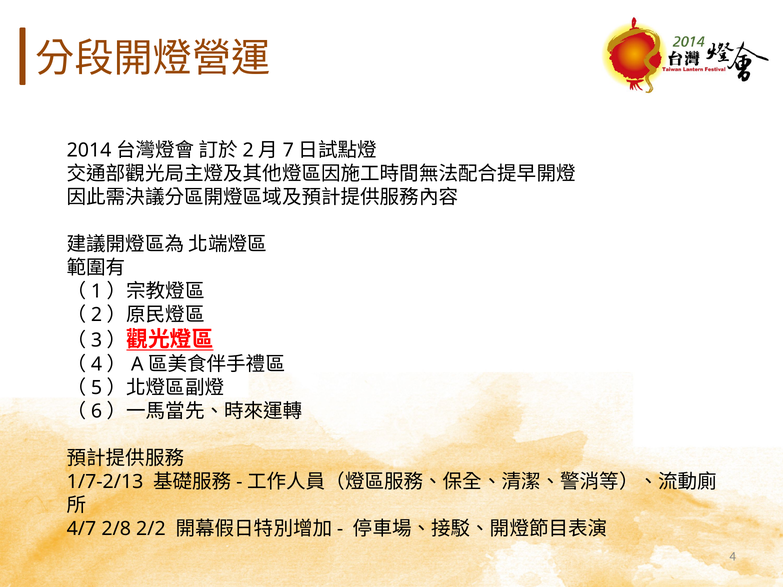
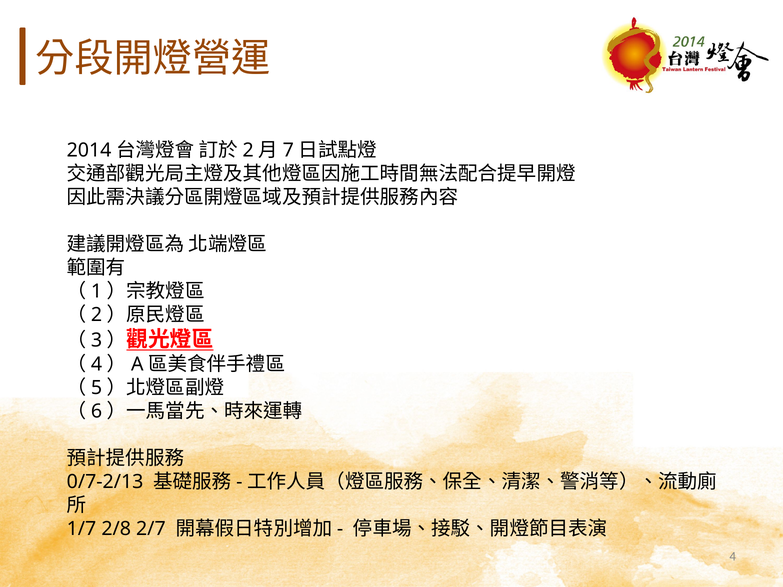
1/7-2/13: 1/7-2/13 -> 0/7-2/13 (105, 482)
4/7: 4/7 -> 1/7 (82, 529)
2/2: 2/2 -> 2/7 (151, 529)
